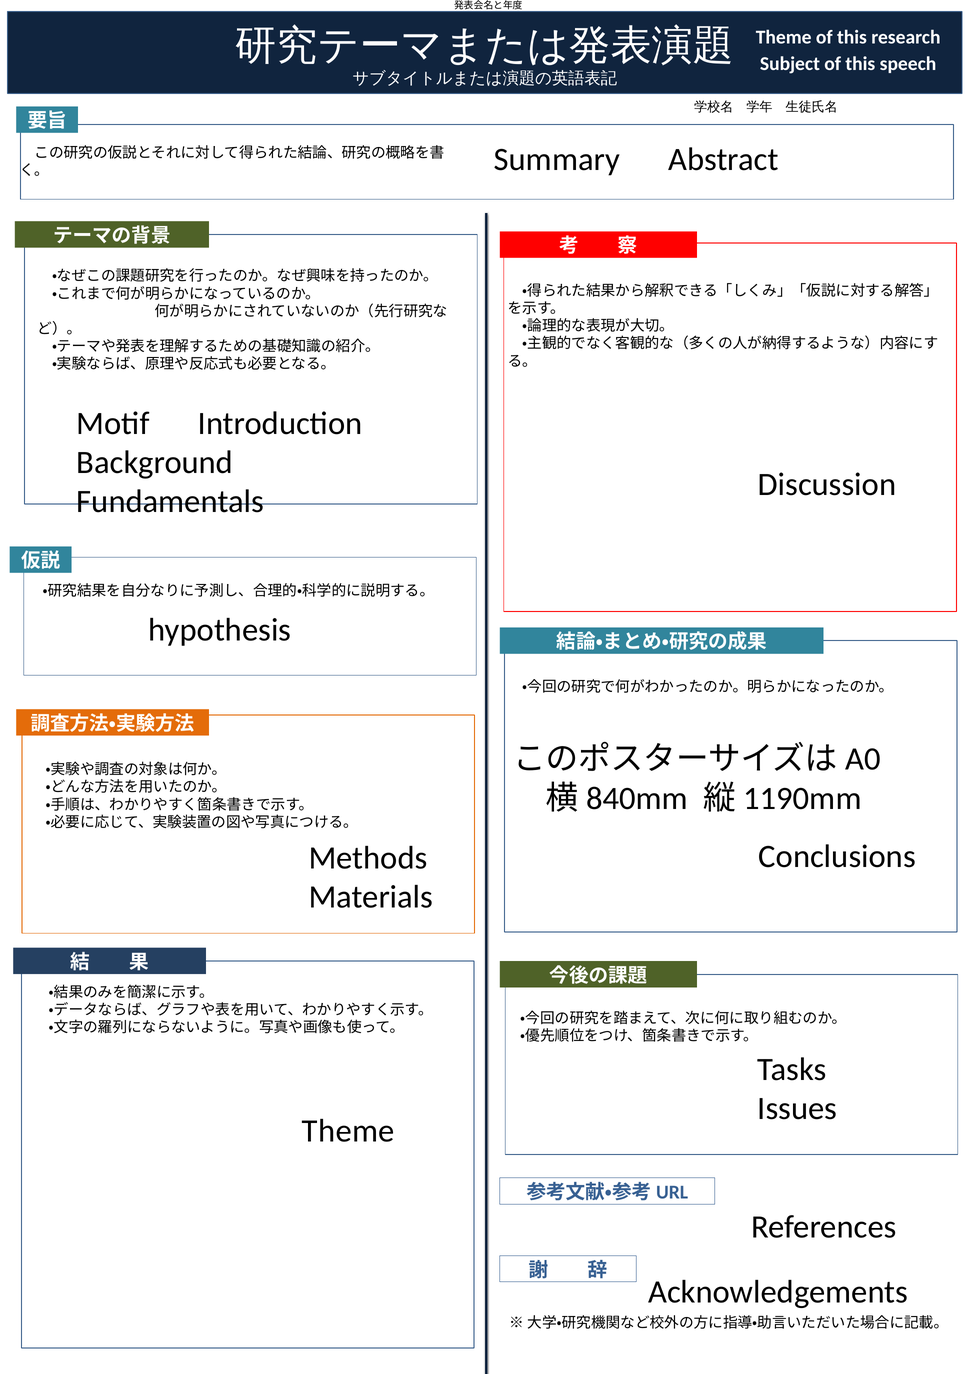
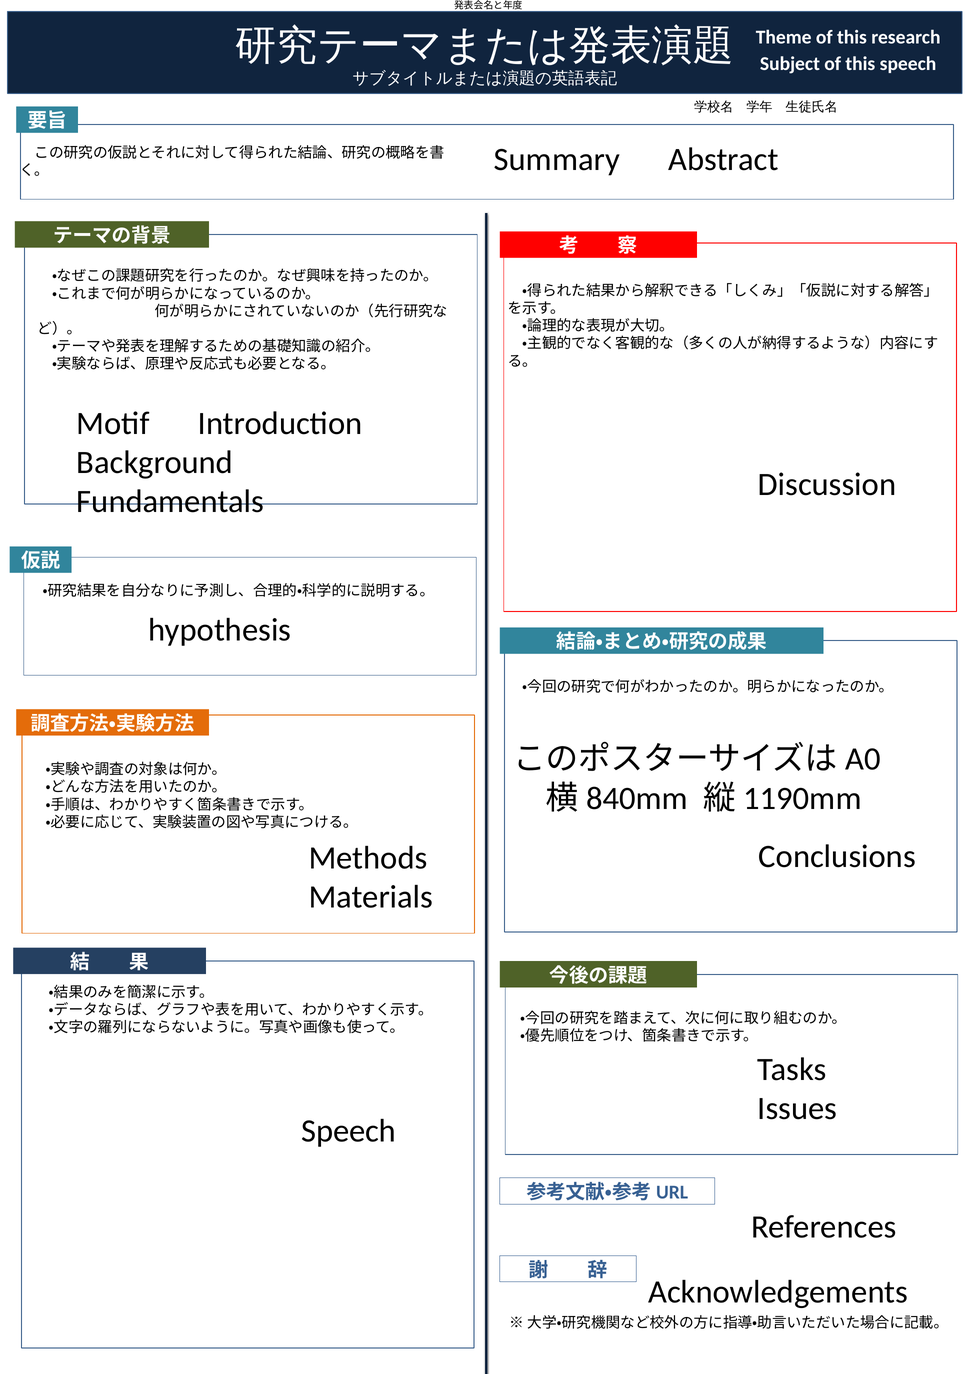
Theme: Theme -> Speech (349, 1131)
